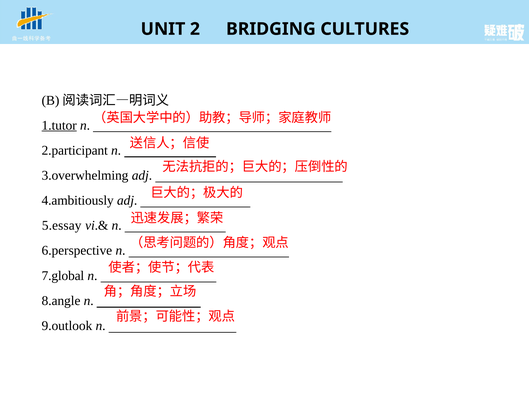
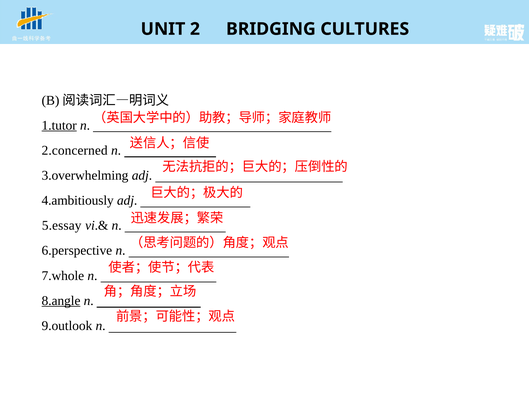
2.participant: 2.participant -> 2.concerned (75, 150)
7.global: 7.global -> 7.whole (63, 275)
8.angle underline: none -> present (61, 300)
